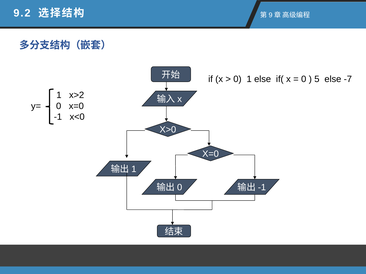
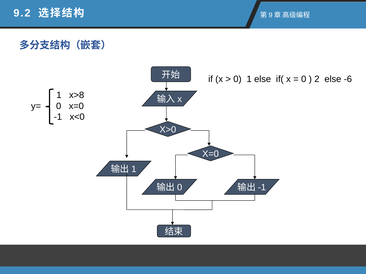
5: 5 -> 2 (317, 79)
-7: -7 -> -6 (348, 79)
x>2: x>2 -> x>8 (77, 95)
